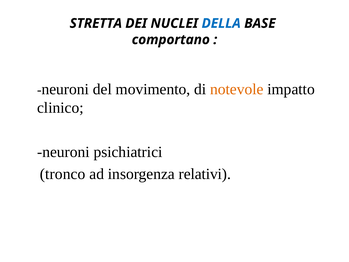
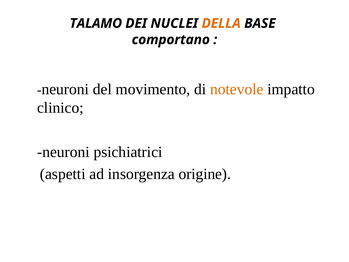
STRETTA: STRETTA -> TALAMO (96, 23)
DELLA colour: blue -> orange (221, 23)
tronco: tronco -> aspetti (63, 174)
relativi: relativi -> origine (205, 174)
